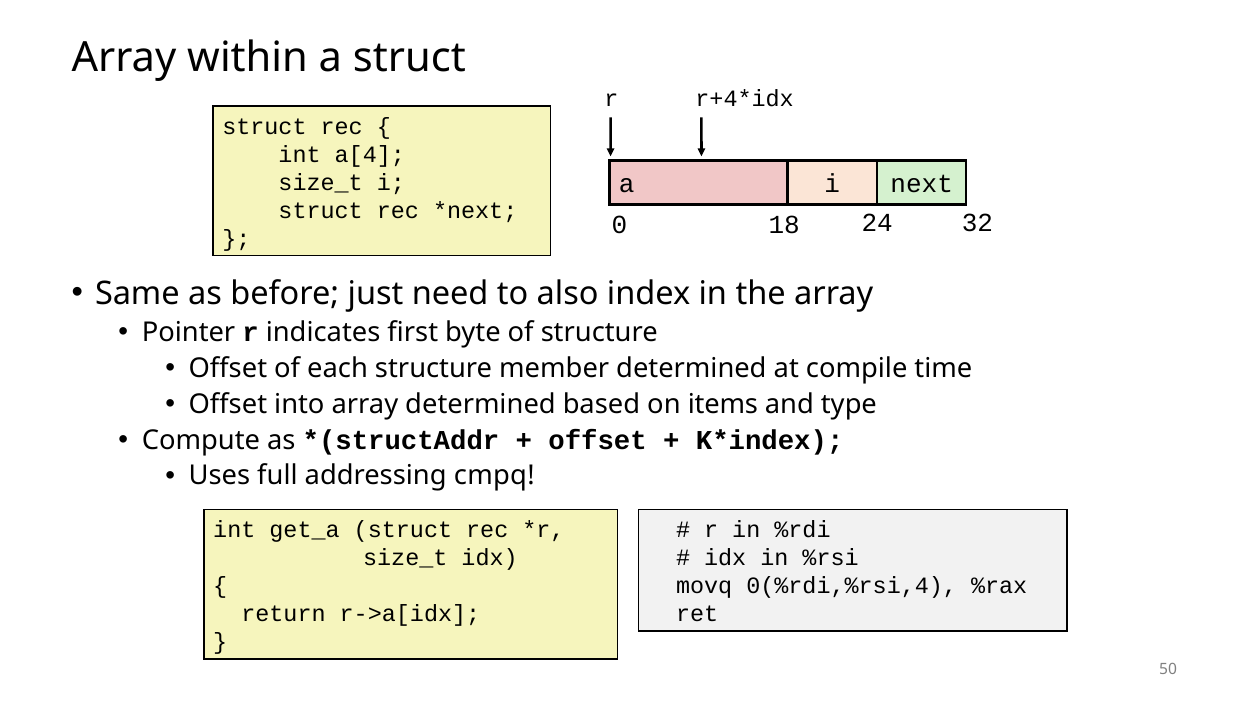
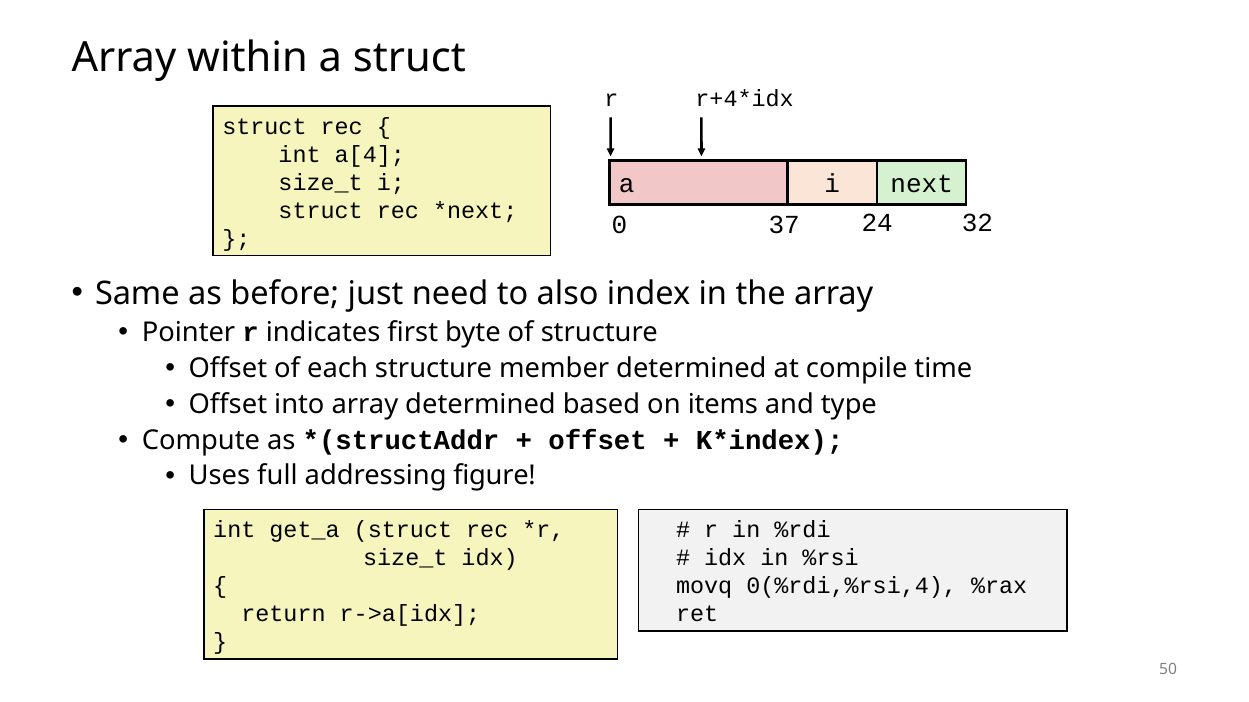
18: 18 -> 37 (784, 225)
cmpq: cmpq -> figure (495, 476)
